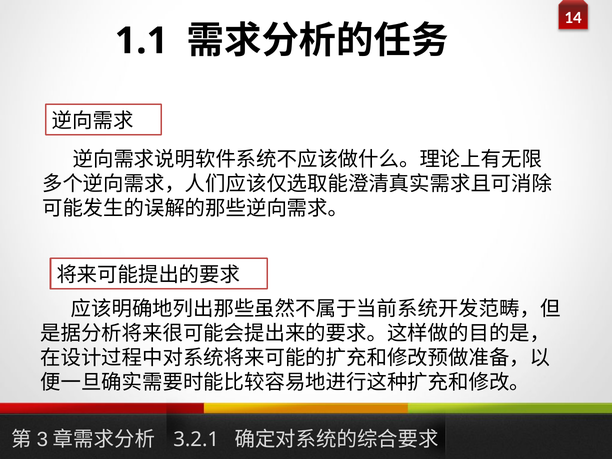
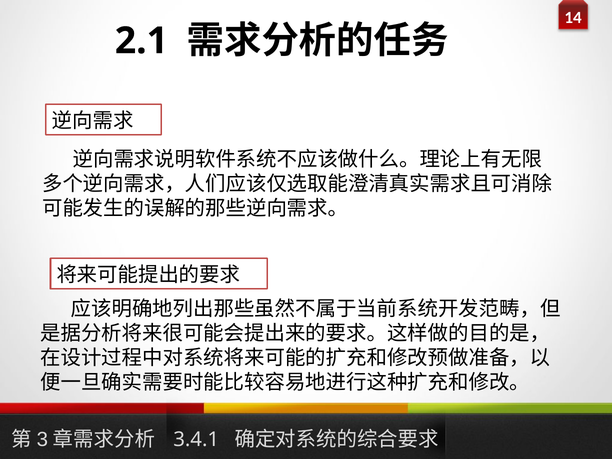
1.1: 1.1 -> 2.1 (141, 41)
3.2.1: 3.2.1 -> 3.4.1 (196, 440)
